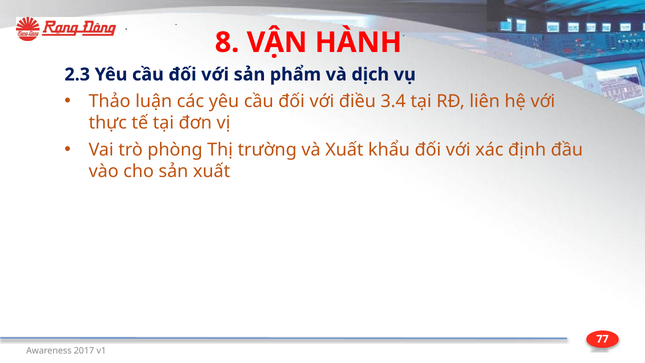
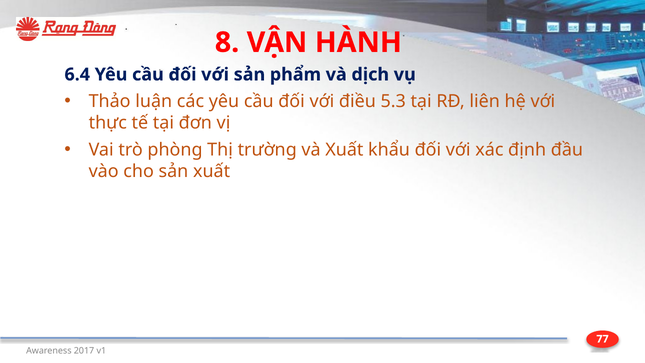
2.3: 2.3 -> 6.4 (77, 74)
3.4: 3.4 -> 5.3 (393, 101)
